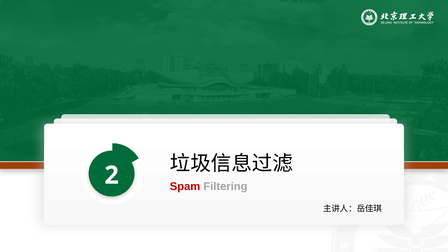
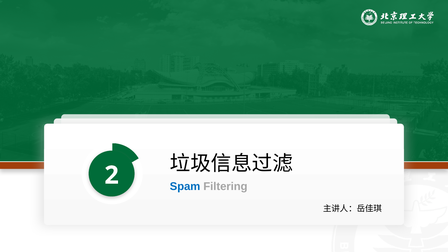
Spam colour: red -> blue (185, 186)
